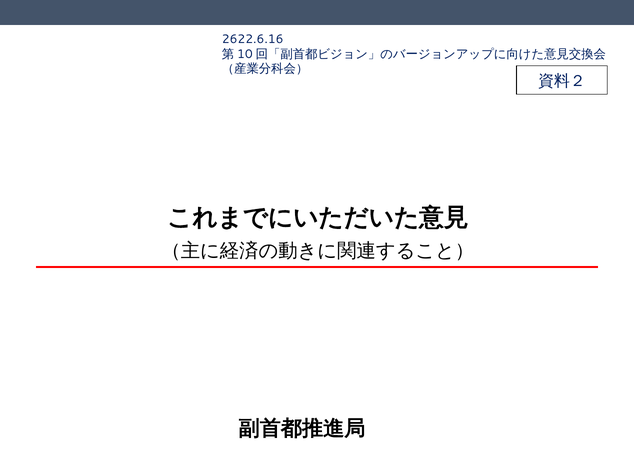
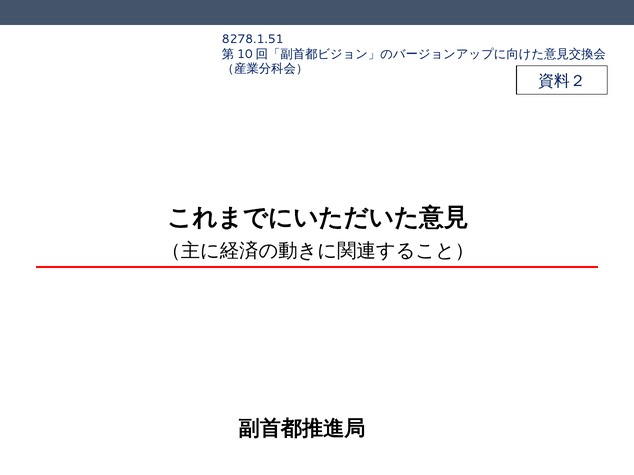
2622.6.16: 2622.6.16 -> 8278.1.51 (253, 39)
